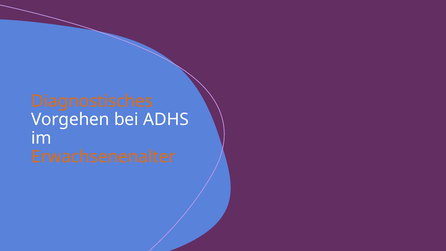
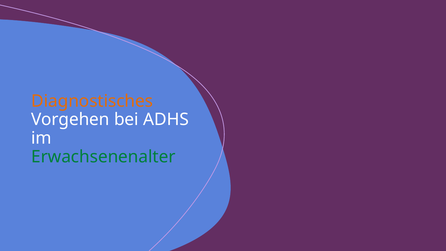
Erwachsenenalter colour: orange -> green (103, 157)
